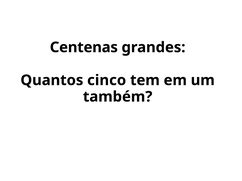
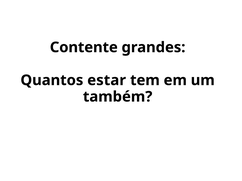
Centenas: Centenas -> Contente (84, 47)
cinco: cinco -> estar (107, 80)
